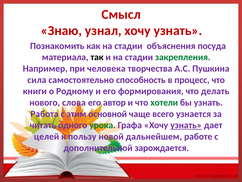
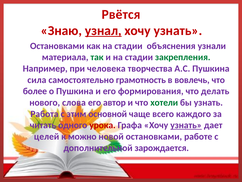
Смысл: Смысл -> Рвётся (121, 14)
узнал underline: none -> present (103, 30)
Познакомить: Познакомить -> Остановками (57, 46)
посуда: посуда -> узнали (212, 46)
так colour: black -> green (97, 57)
способность: способность -> грамотность (141, 80)
процесс: процесс -> вовлечь (192, 80)
книги: книги -> более (35, 91)
о Родному: Родному -> Пушкина (75, 91)
узнается: узнается -> каждого (194, 114)
урока colour: green -> red (102, 125)
пользу: пользу -> можно (82, 136)
новой дальнейшем: дальнейшем -> остановками (154, 136)
